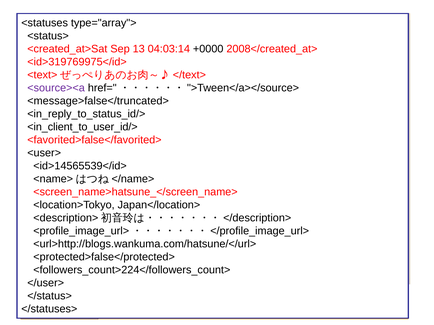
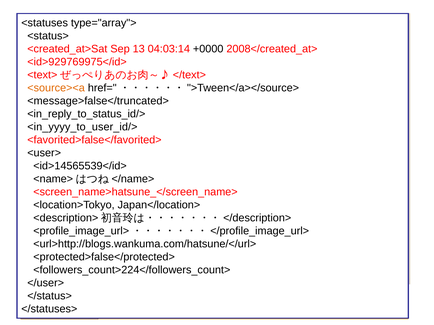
<id>319769975</id>: <id>319769975</id> -> <id>929769975</id> (77, 62)
<source><a colour: purple -> orange (56, 88)
<in_client_to_user_id/>: <in_client_to_user_id/> -> <in_yyyy_to_user_id/> (82, 127)
